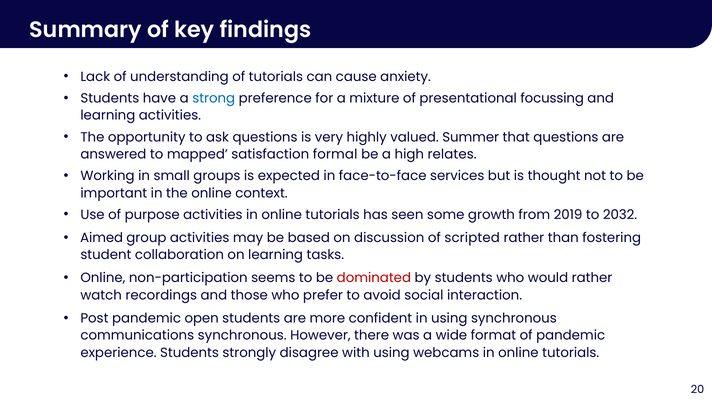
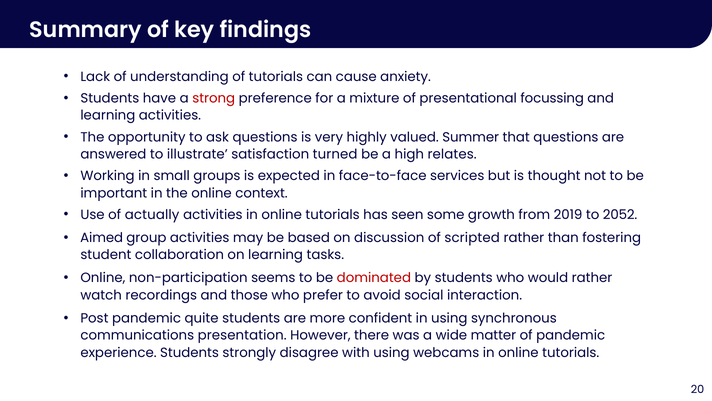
strong colour: blue -> red (214, 98)
mapped: mapped -> illustrate (197, 154)
formal: formal -> turned (335, 154)
purpose: purpose -> actually (152, 214)
2032: 2032 -> 2052 (620, 214)
open: open -> quite (202, 318)
communications synchronous: synchronous -> presentation (242, 335)
format: format -> matter (493, 335)
